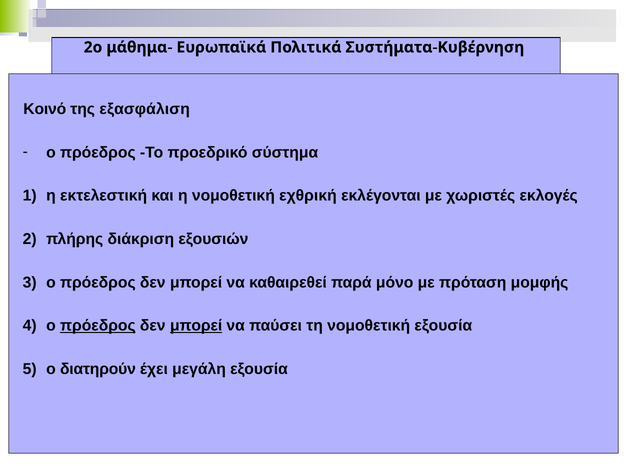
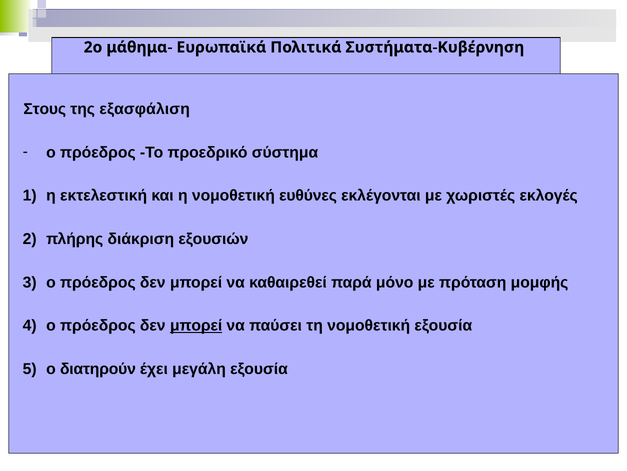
Κοινό: Κοινό -> Στους (45, 109)
εχθρική: εχθρική -> ευθύνες (308, 195)
πρόεδρος underline: present -> none (98, 325)
